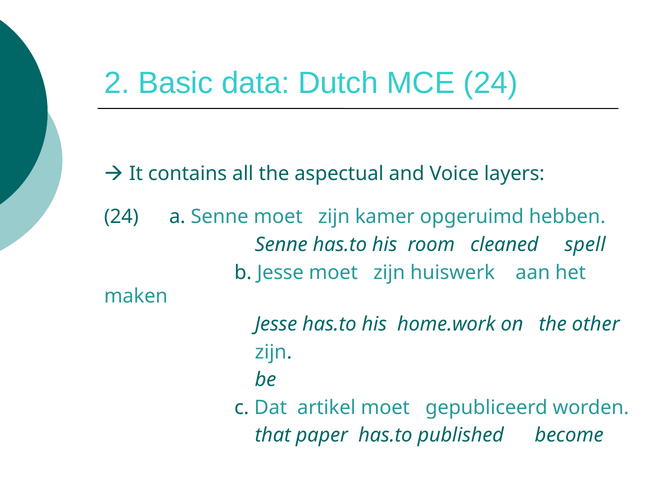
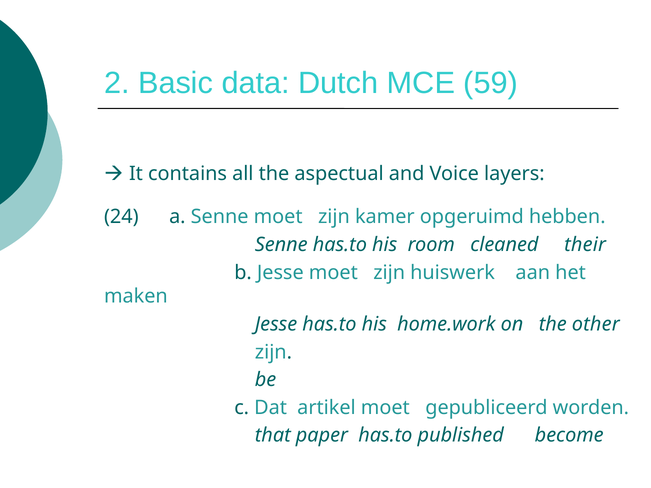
MCE 24: 24 -> 59 (491, 83)
spell: spell -> their (585, 245)
